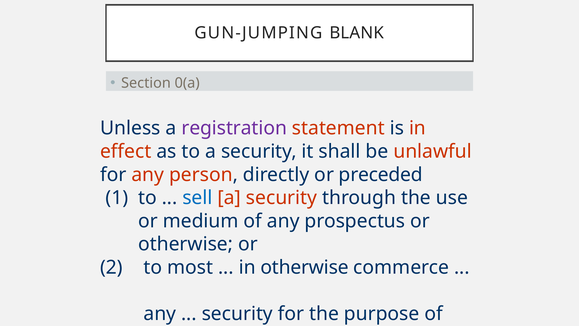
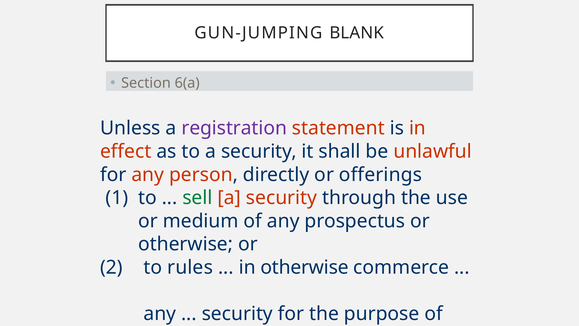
0(a: 0(a -> 6(a (187, 83)
preceded: preceded -> offerings (381, 174)
sell colour: blue -> green (197, 198)
most: most -> rules (190, 267)
